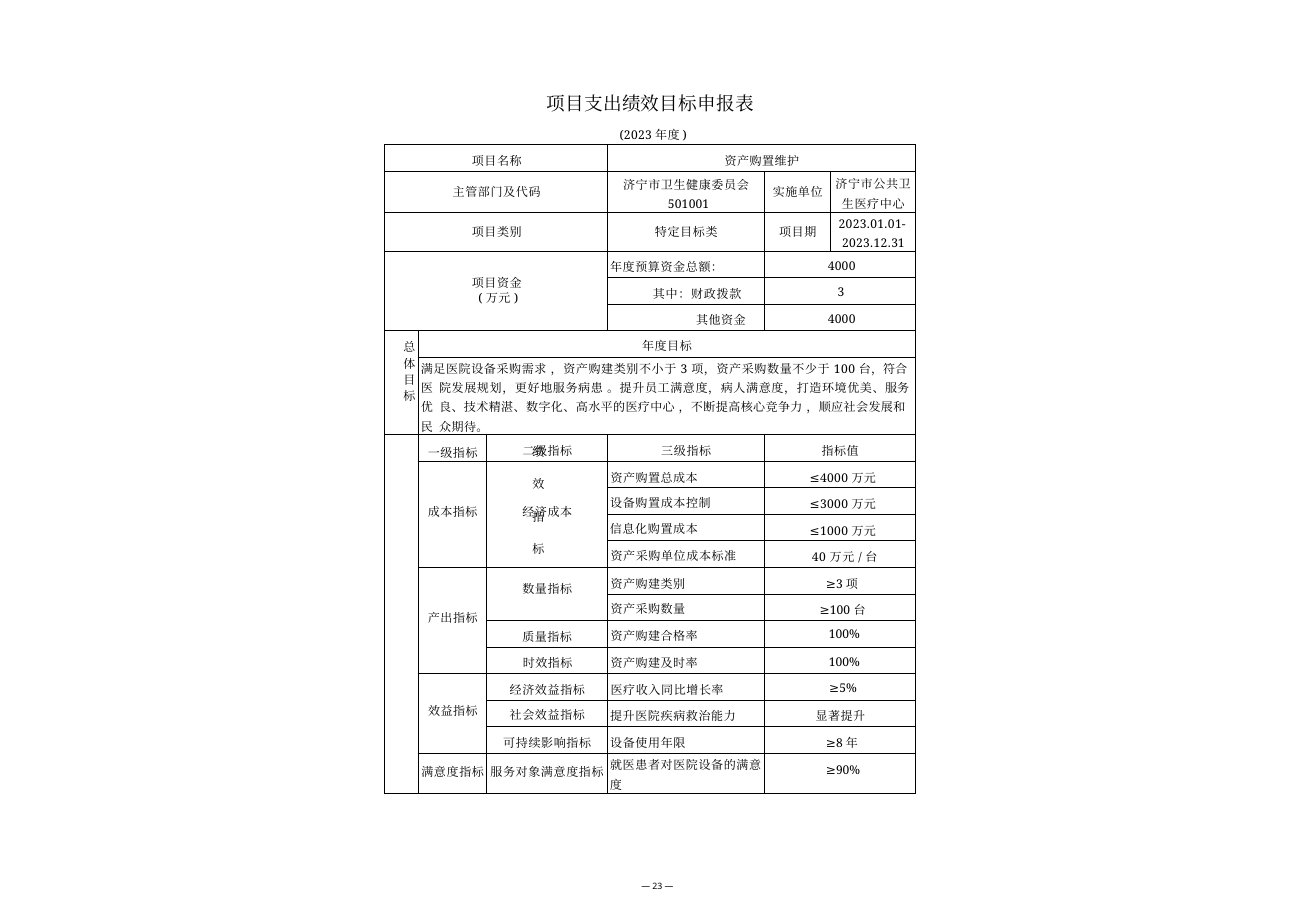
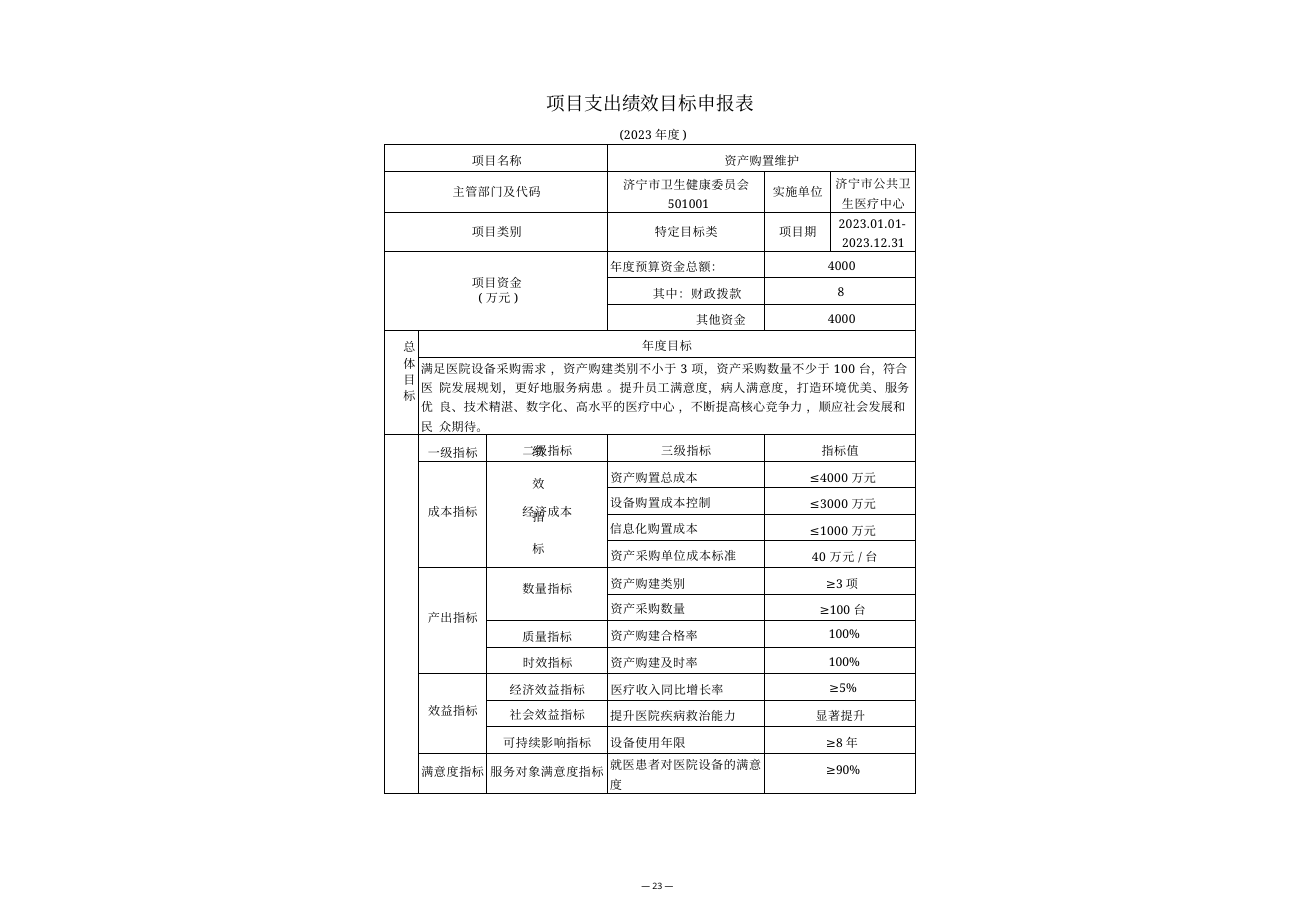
3: 3 -> 8 (841, 293)
